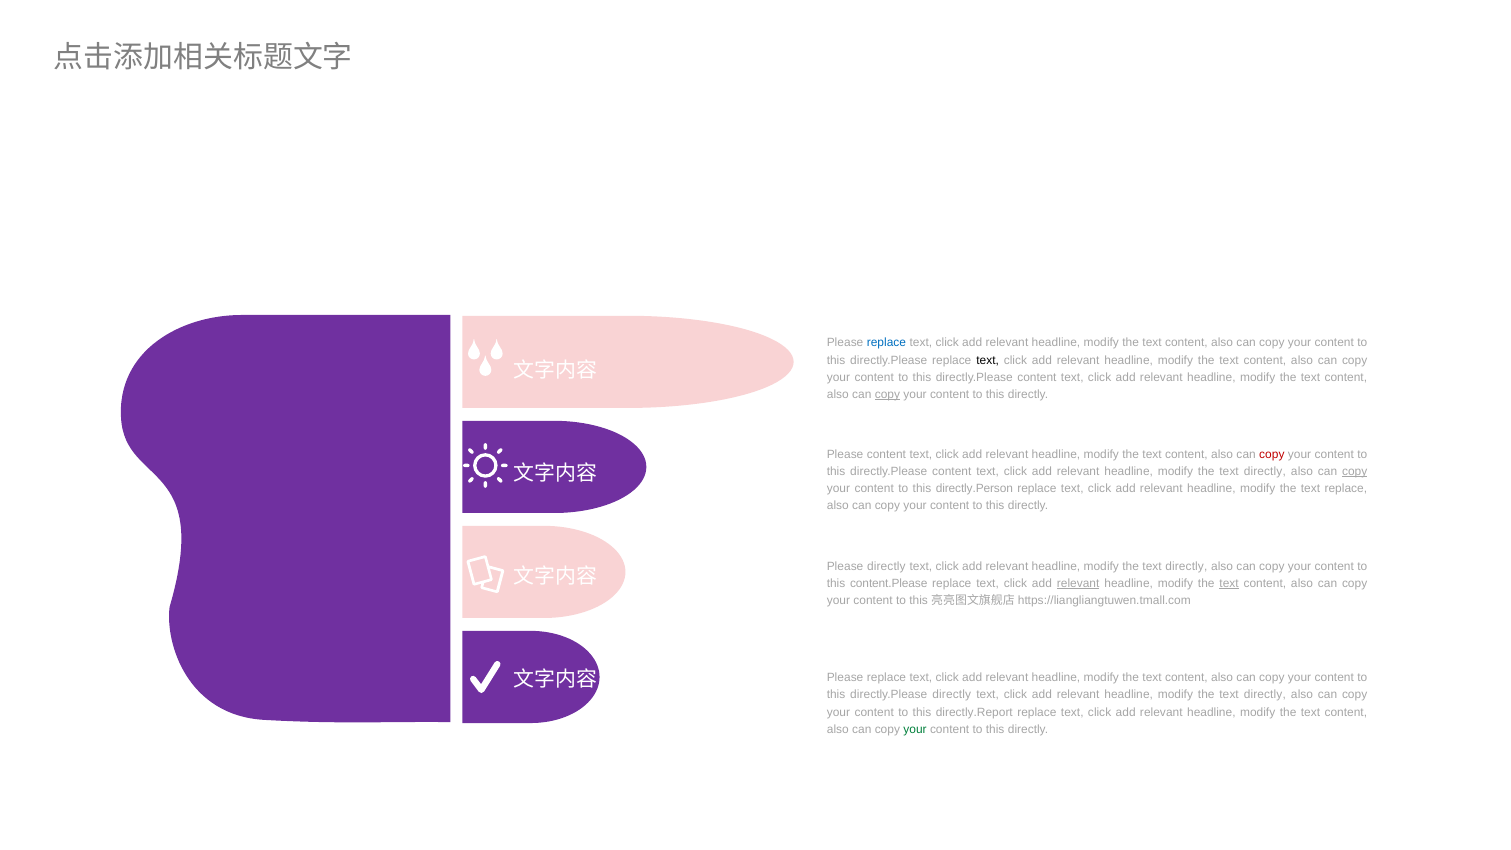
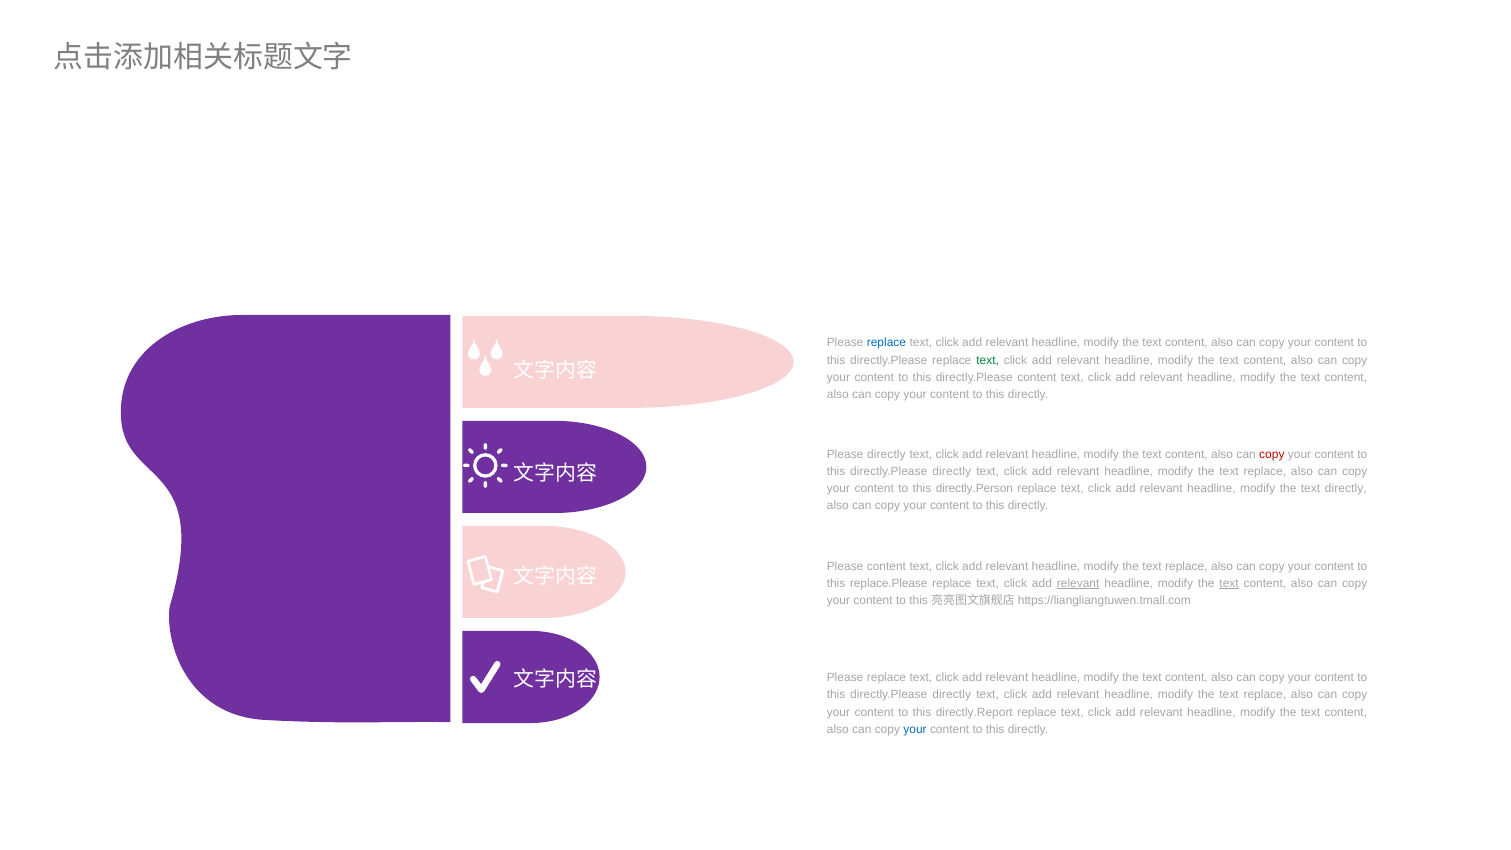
text colour: black -> green (988, 360)
copy underline: present -> none (887, 394)
Please content: content -> directly (886, 455)
content: content -> directly (952, 472)
directly: directly -> replace (1265, 472)
copy underline: present -> none (1355, 472)
text replace: replace -> directly (1346, 489)
Please directly: directly -> content (886, 566)
directly: directly -> replace (1186, 566)
content.Please: content.Please -> replace.Please (889, 583)
directly: directly -> replace (1265, 695)
your colour: green -> blue (915, 729)
